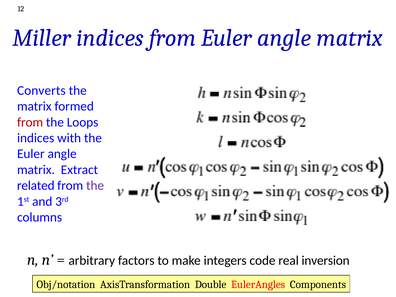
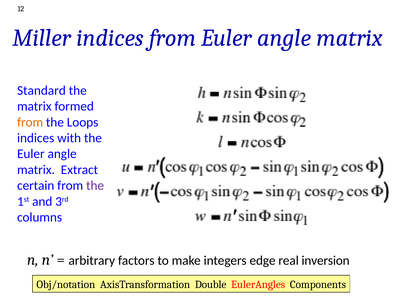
Converts: Converts -> Standard (41, 91)
from colour: red -> orange (30, 122)
related: related -> certain (36, 186)
code: code -> edge (263, 260)
